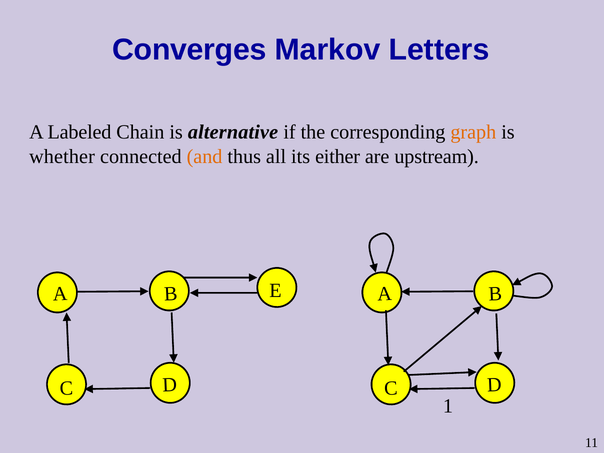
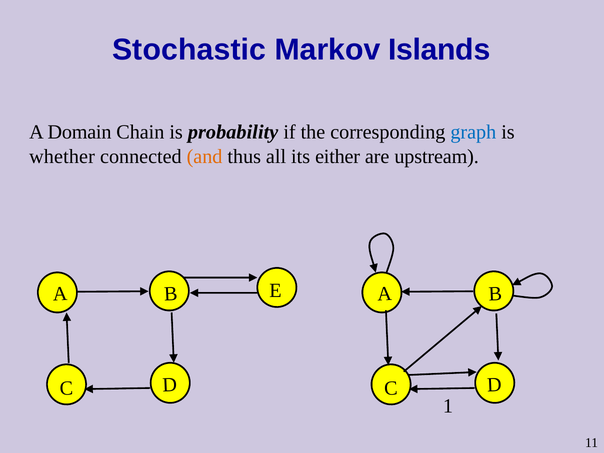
Converges: Converges -> Stochastic (189, 50)
Letters: Letters -> Islands (439, 50)
Labeled: Labeled -> Domain (80, 132)
alternative: alternative -> probability (233, 132)
graph colour: orange -> blue (473, 132)
